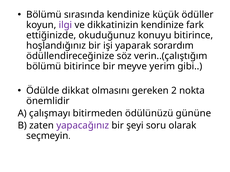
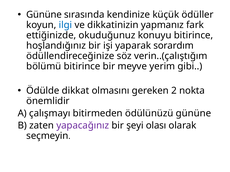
Bölümü: Bölümü -> Gününe (44, 15)
ilgi colour: purple -> blue (65, 25)
dikkatinizin kendinize: kendinize -> yapmanız (162, 25)
soru: soru -> olası (156, 126)
